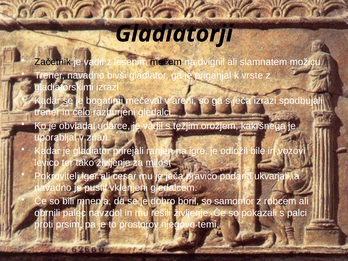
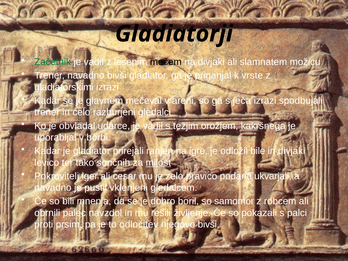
Začetnik colour: black -> green (53, 62)
na dvignil: dvignil -> divjaki (211, 62)
bogatimi: bogatimi -> glavnem (104, 101)
celo underline: present -> none (81, 112)
znan: znan -> borbi (99, 137)
in vozovi: vozovi -> divjaki (292, 151)
tako življenje: življenje -> sončnih (113, 163)
je ječa: ječa -> zelo (174, 176)
prostorov: prostorov -> odločitev (139, 224)
njegovo temi: temi -> bivši (209, 224)
